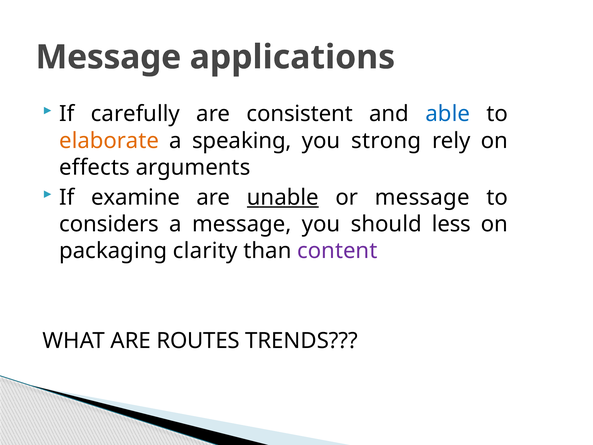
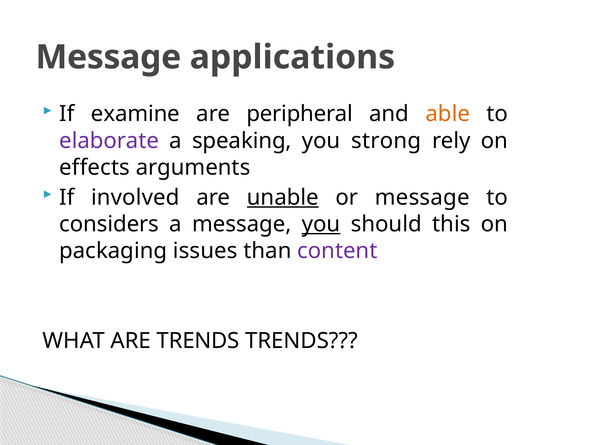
carefully: carefully -> examine (135, 114)
consistent: consistent -> peripheral (300, 114)
able colour: blue -> orange (448, 114)
elaborate colour: orange -> purple (109, 141)
examine: examine -> involved (135, 197)
you underline: none -> present (321, 224)
less: less -> this (451, 224)
clarity: clarity -> issues (205, 251)
ARE ROUTES: ROUTES -> TRENDS (198, 341)
